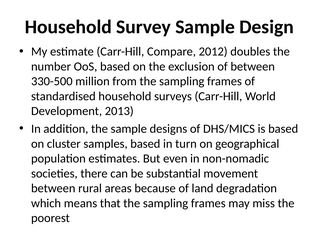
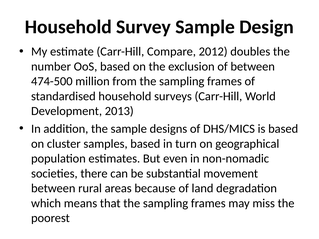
330-500: 330-500 -> 474-500 (52, 81)
